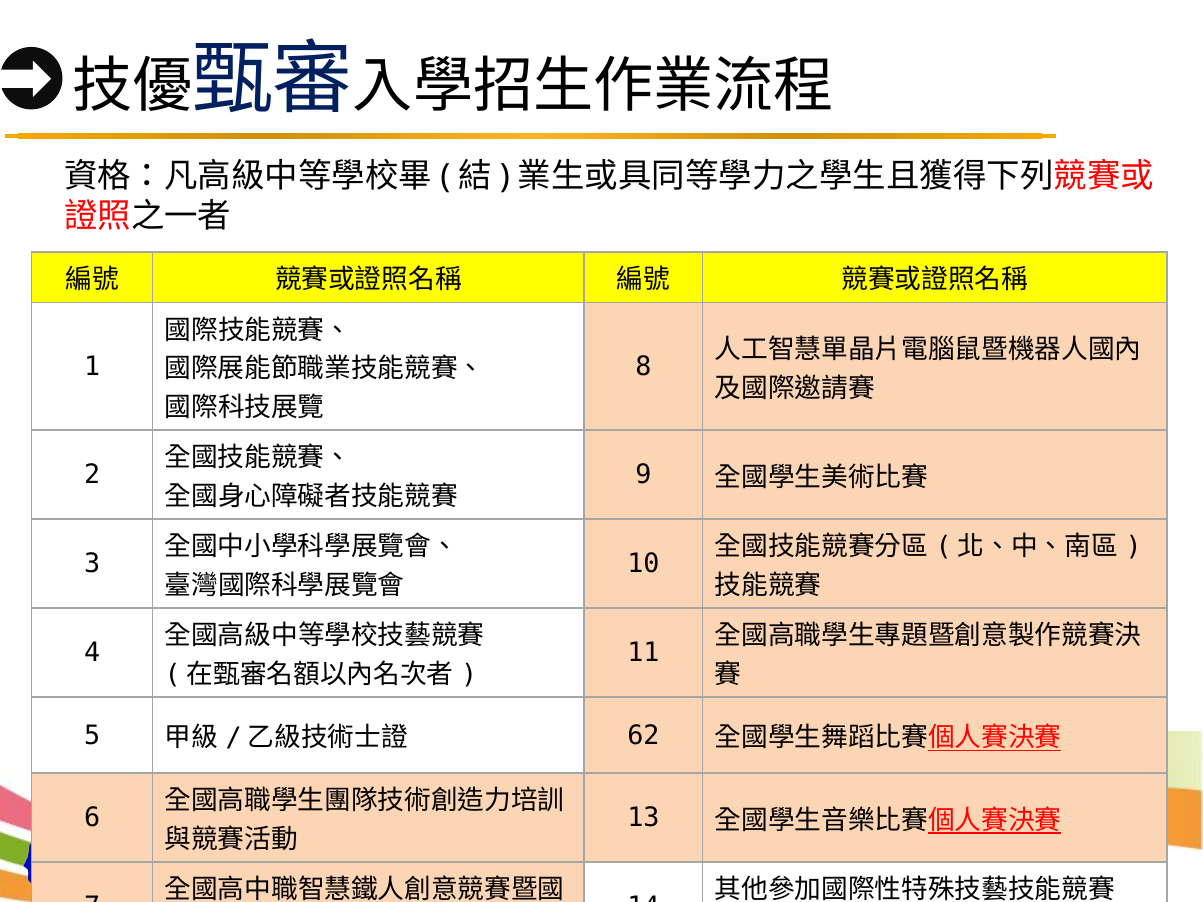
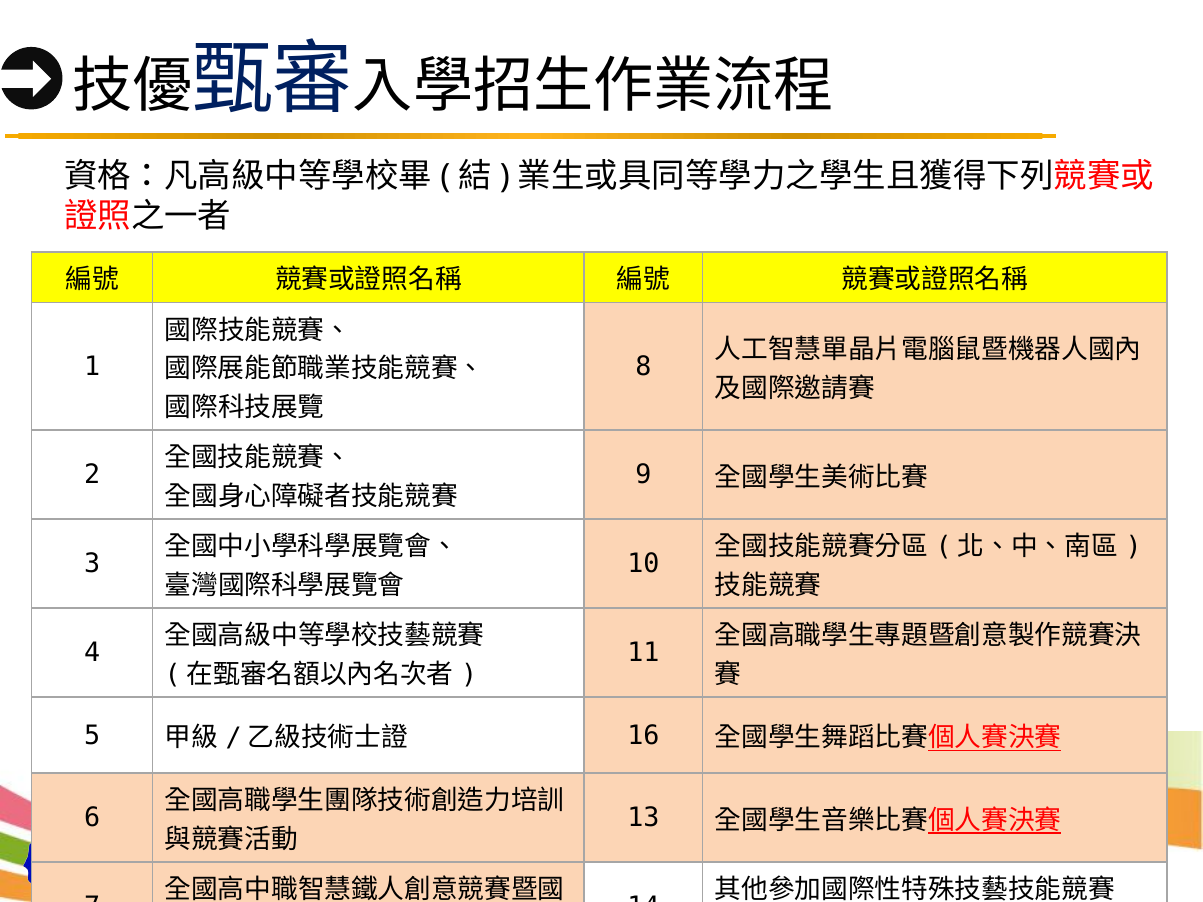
62: 62 -> 16 (643, 736)
